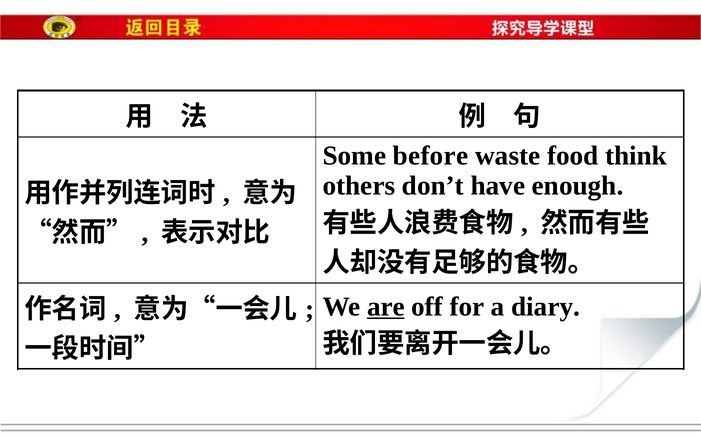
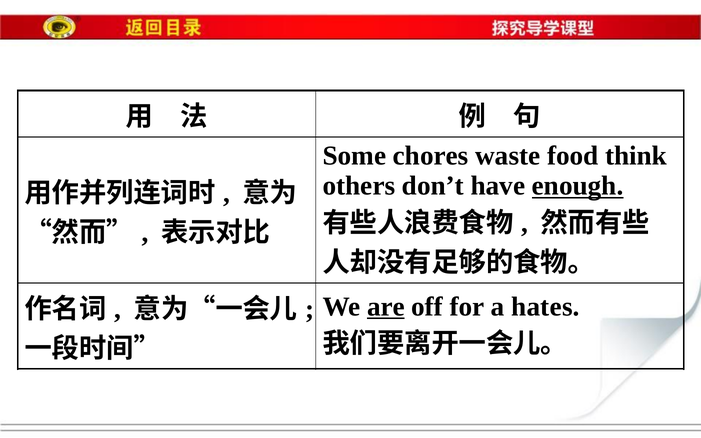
before: before -> chores (431, 156)
enough underline: none -> present (578, 186)
diary: diary -> hates (545, 307)
